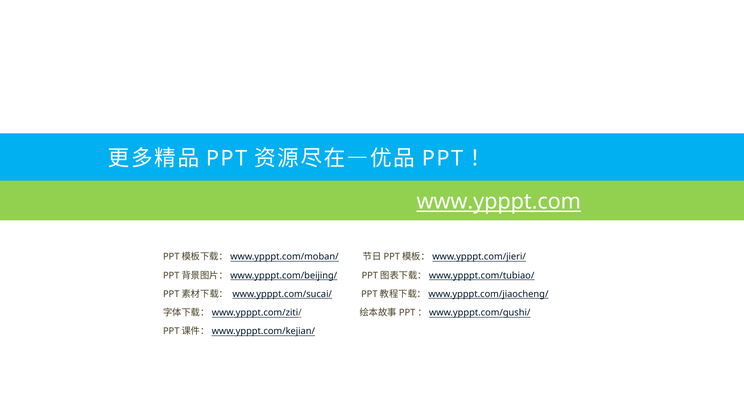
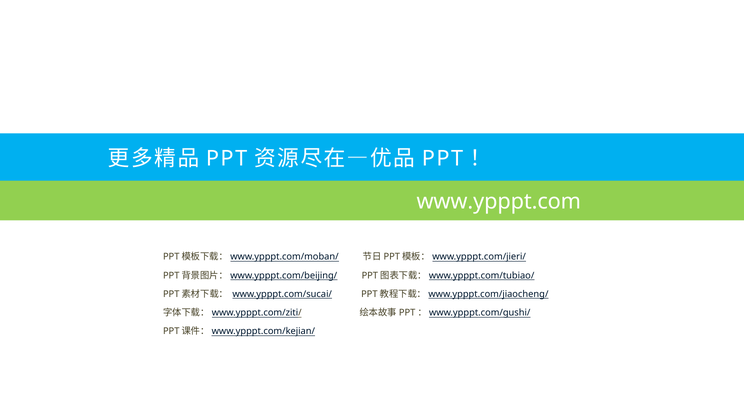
www.ypppt.com underline: present -> none (499, 202)
